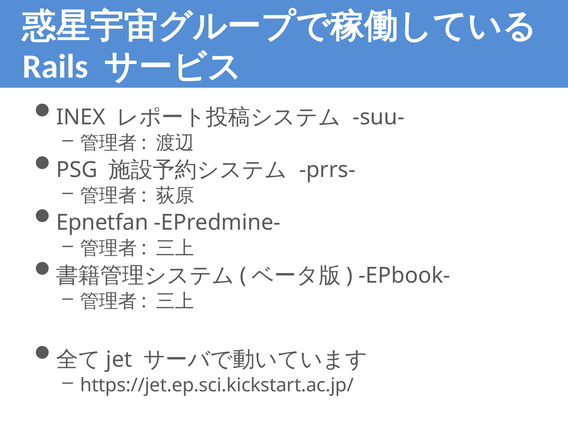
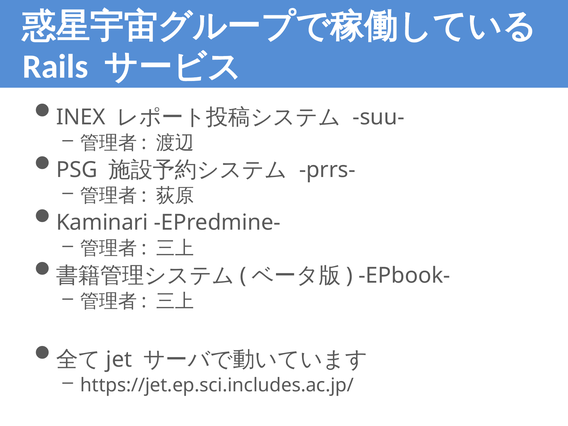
Epnetfan: Epnetfan -> Kaminari (102, 223)
https://jet.ep.sci.kickstart.ac.jp/: https://jet.ep.sci.kickstart.ac.jp/ -> https://jet.ep.sci.includes.ac.jp/ (217, 385)
